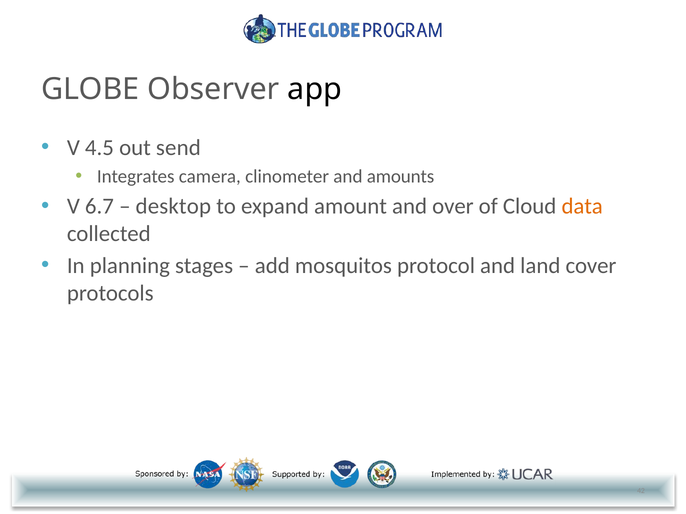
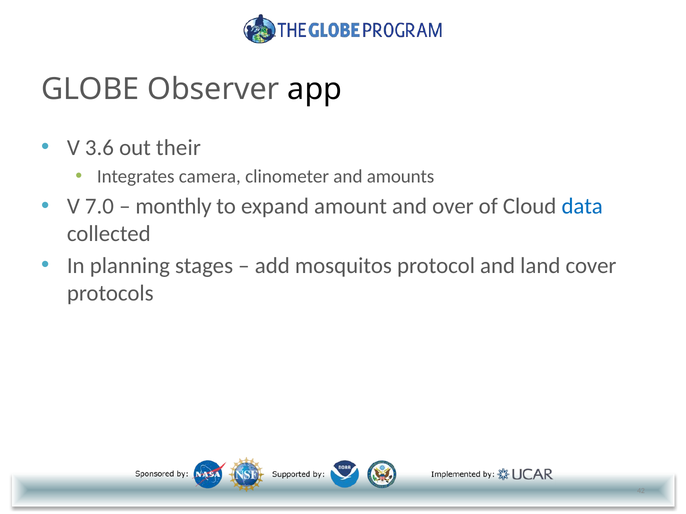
4.5: 4.5 -> 3.6 (99, 148)
send: send -> their (178, 148)
6.7: 6.7 -> 7.0 (99, 207)
desktop: desktop -> monthly (174, 207)
data colour: orange -> blue (582, 207)
